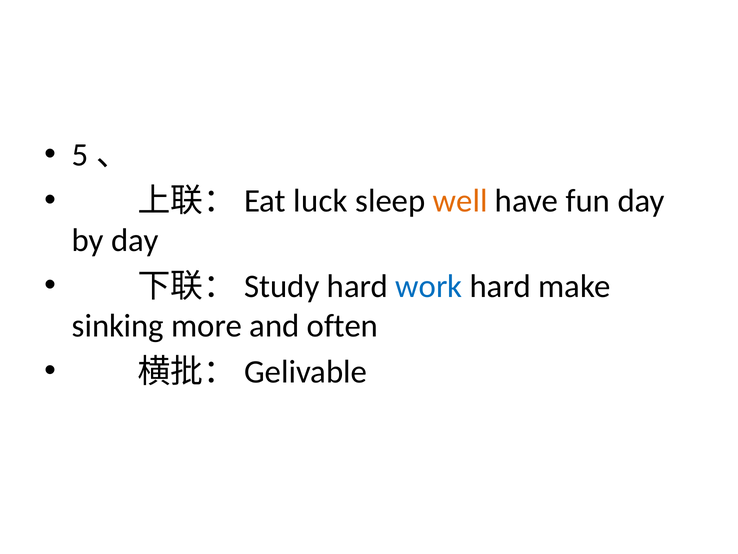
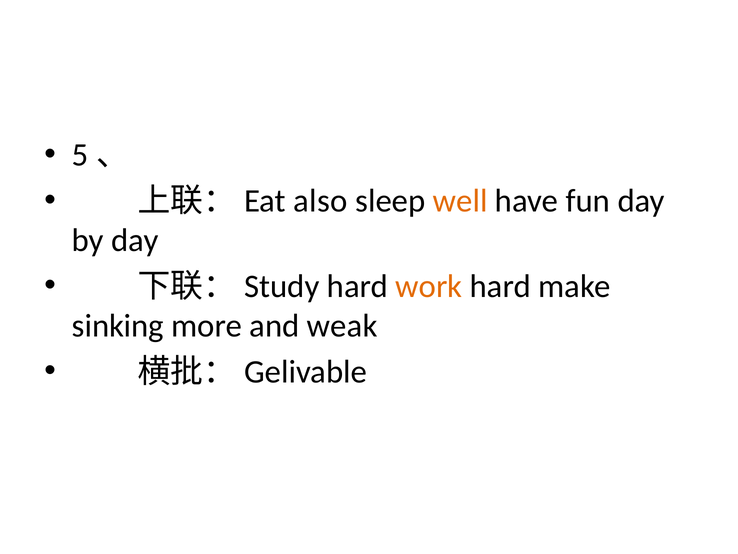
luck: luck -> also (320, 201)
work colour: blue -> orange (429, 286)
often: often -> weak (342, 325)
